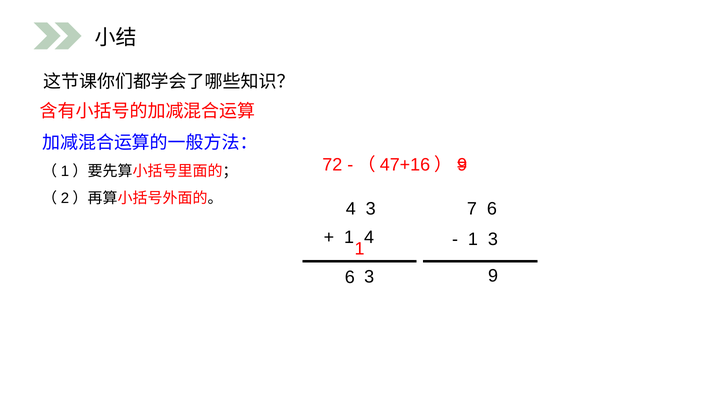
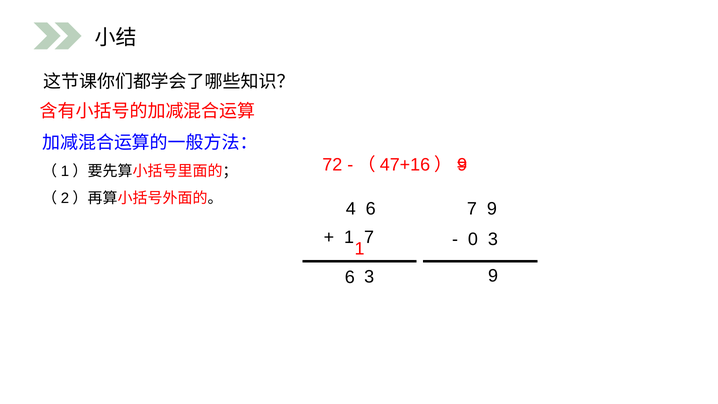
4 3: 3 -> 6 (371, 209)
7 6: 6 -> 9 (492, 209)
1 4: 4 -> 7 (369, 237)
1: 1 -> 0 (473, 239)
